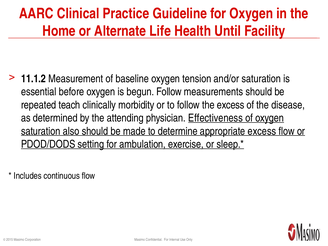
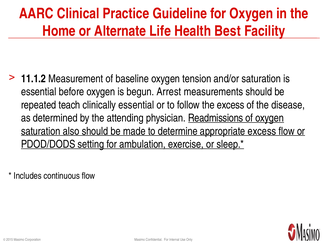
Until: Until -> Best (228, 31)
begun Follow: Follow -> Arrest (169, 92)
clinically morbidity: morbidity -> essential (136, 105)
Effectiveness: Effectiveness -> Readmissions (216, 118)
